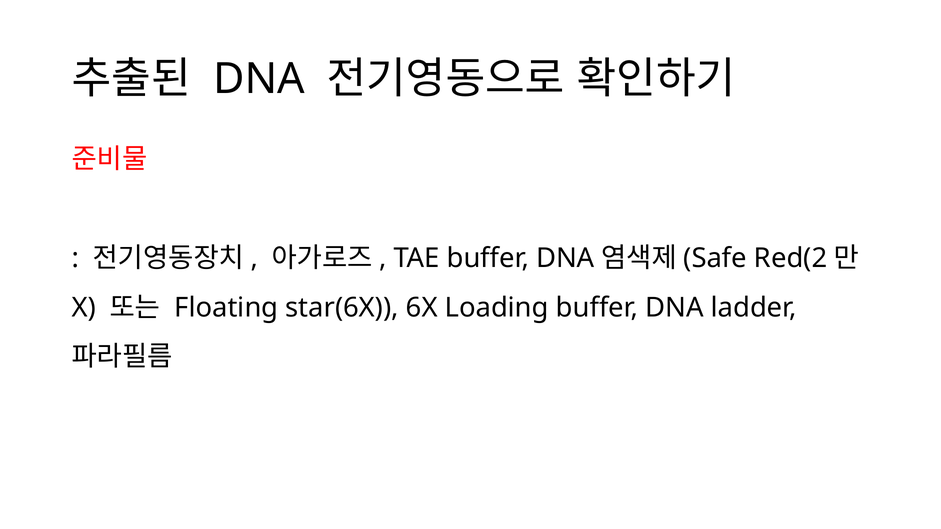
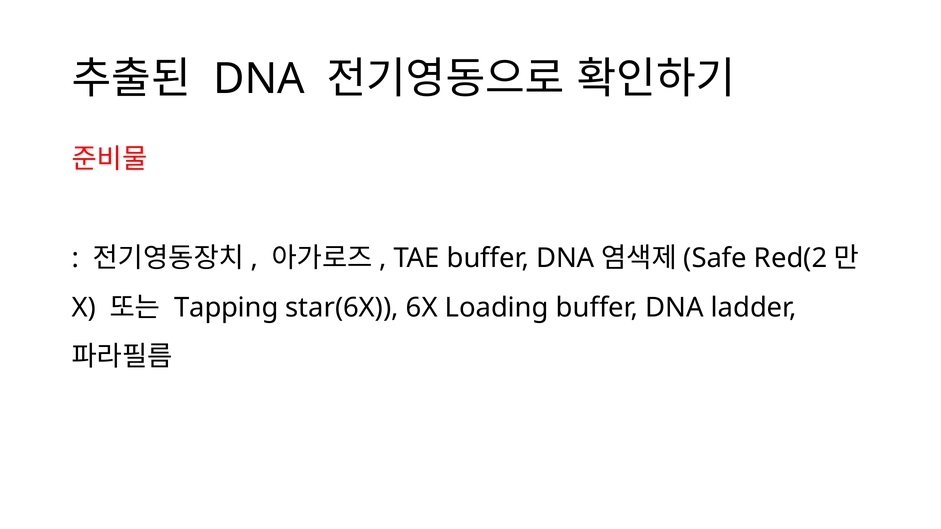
Floating: Floating -> Tapping (226, 308)
